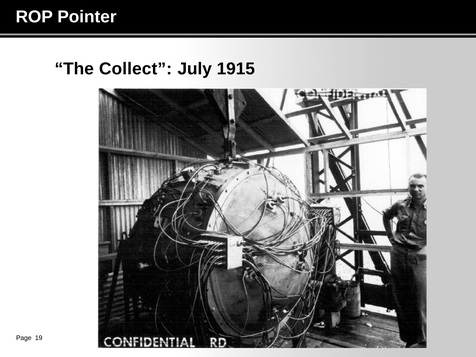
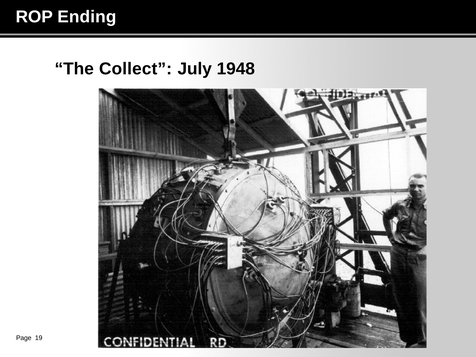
Pointer: Pointer -> Ending (87, 17)
1915: 1915 -> 1948 (236, 69)
